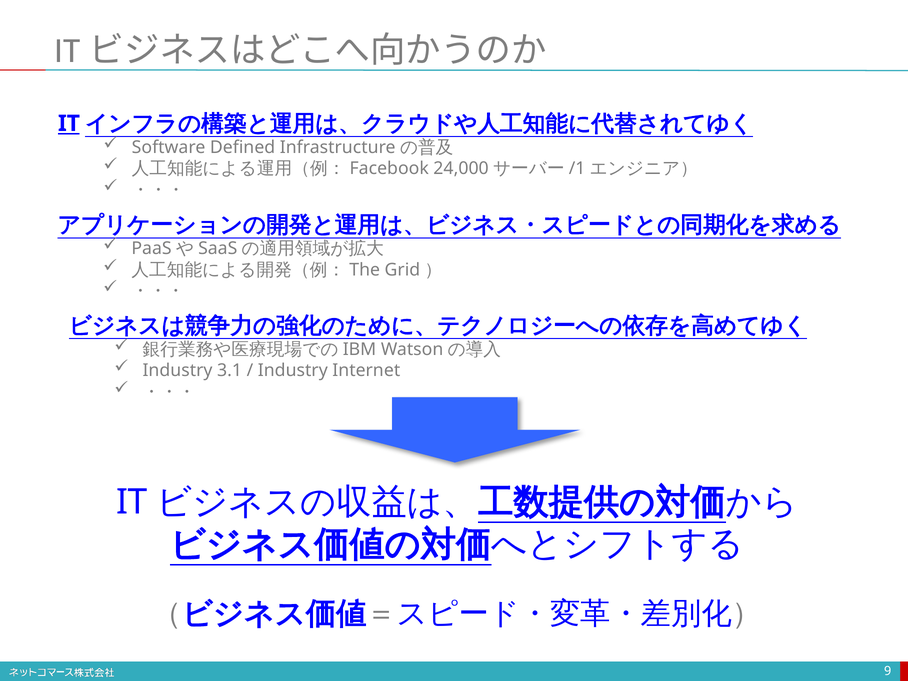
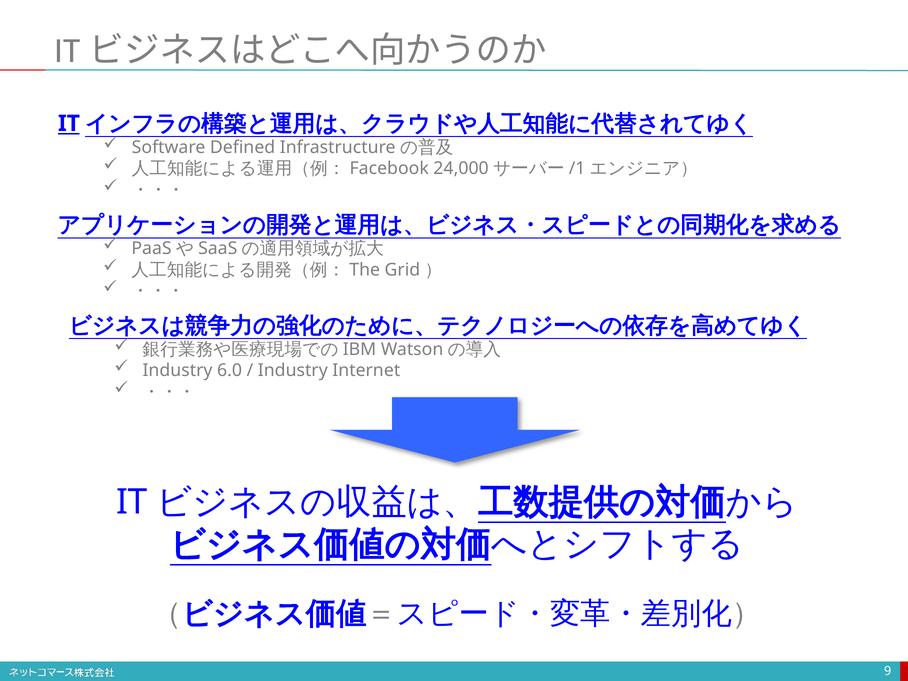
3.1: 3.1 -> 6.0 (230, 371)
